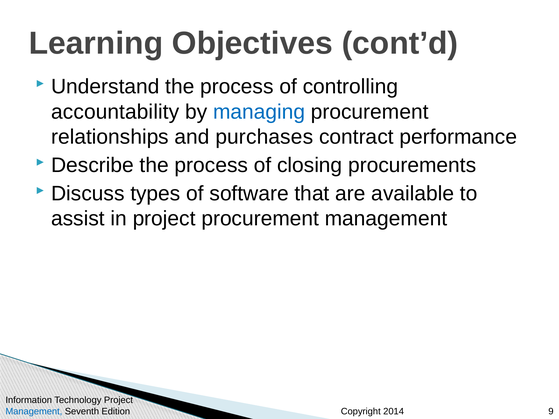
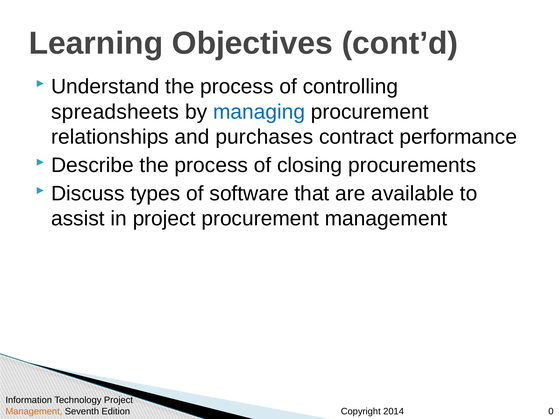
accountability: accountability -> spreadsheets (115, 112)
Management colour: blue -> orange (34, 412)
9: 9 -> 0 (551, 412)
